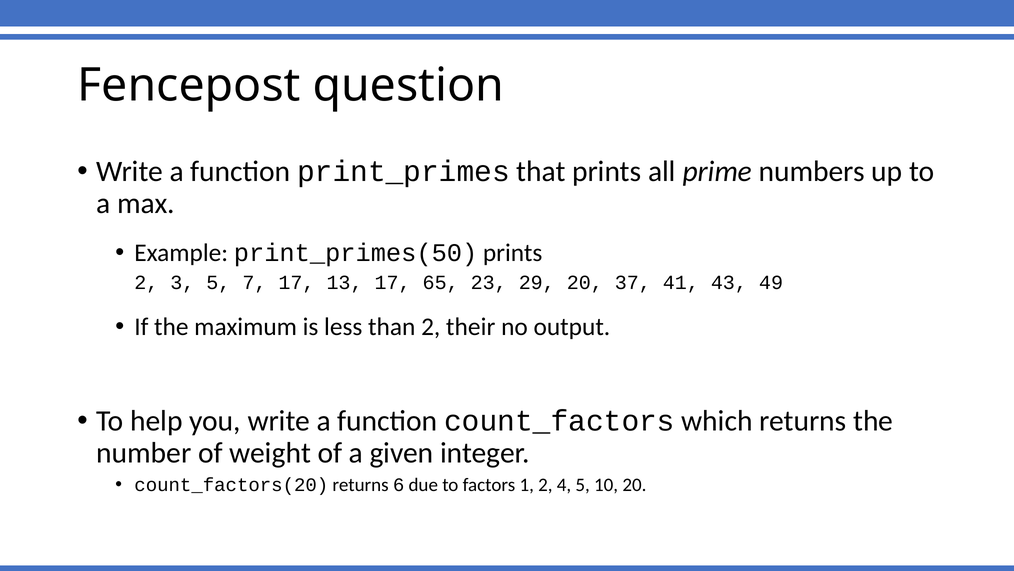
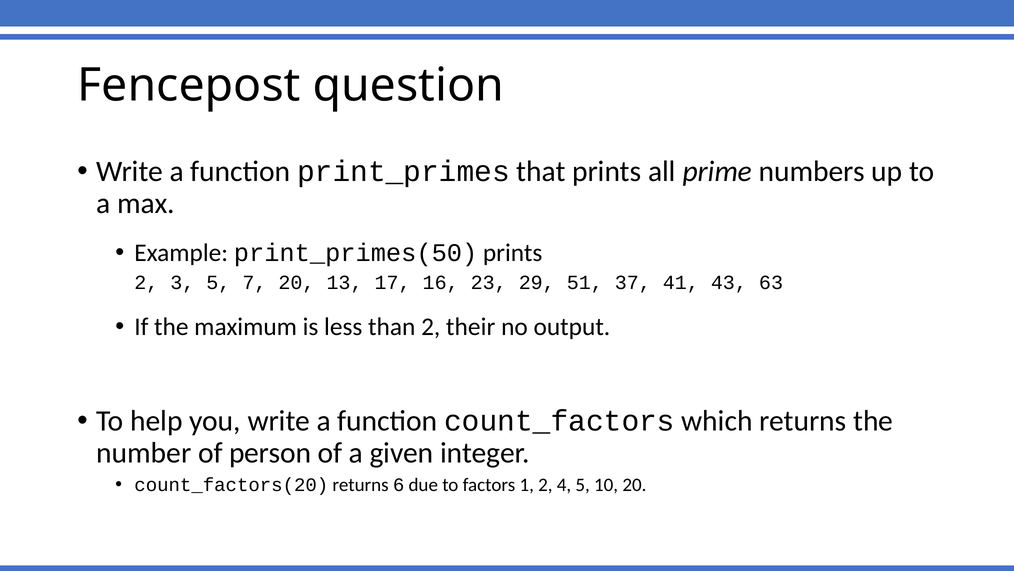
7 17: 17 -> 20 (296, 283)
65: 65 -> 16 (441, 283)
29 20: 20 -> 51 (585, 283)
49: 49 -> 63 (771, 283)
weight: weight -> person (270, 453)
